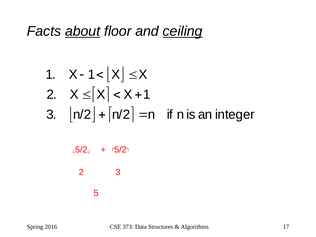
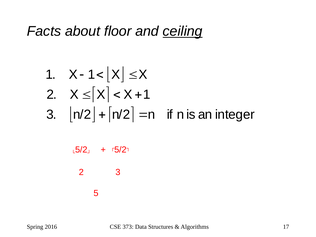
about underline: present -> none (83, 31)
